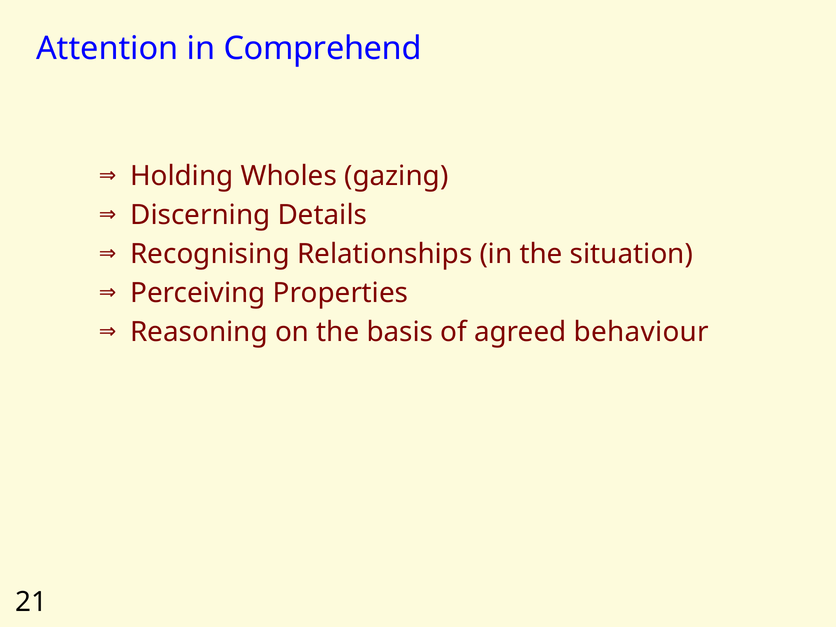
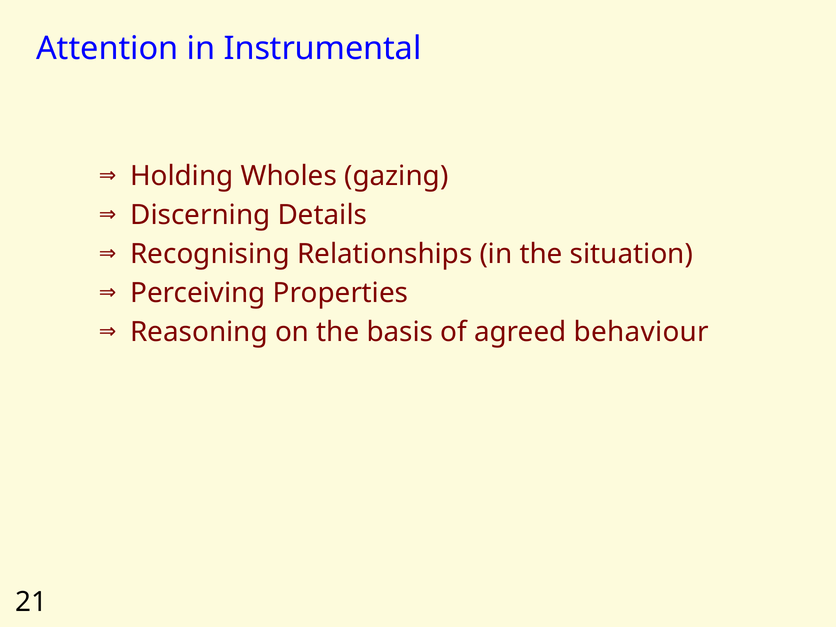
Comprehend: Comprehend -> Instrumental (323, 48)
